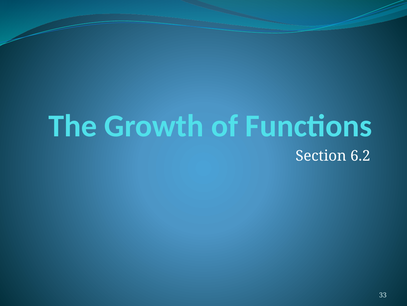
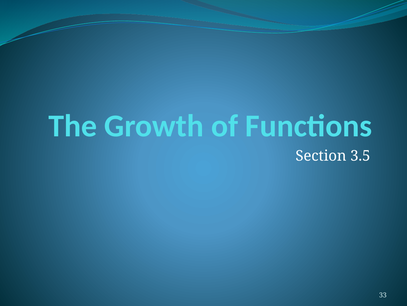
6.2: 6.2 -> 3.5 (360, 156)
